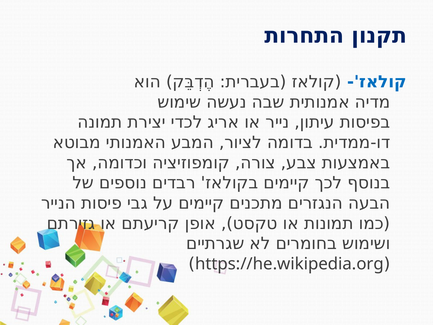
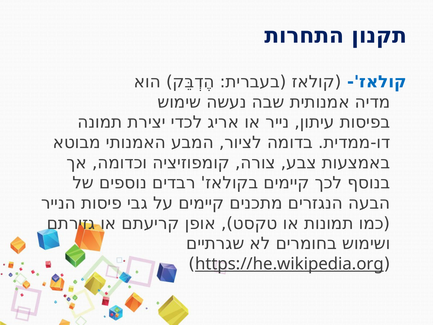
https://he.wikipedia.org underline: none -> present (289, 264)
